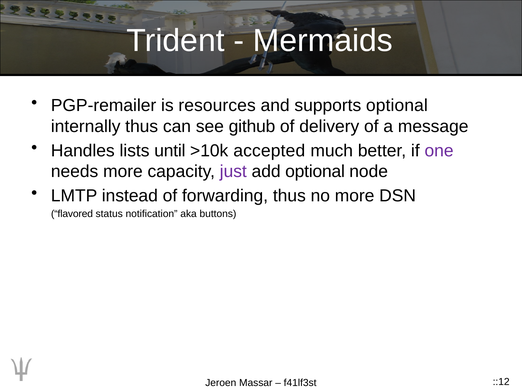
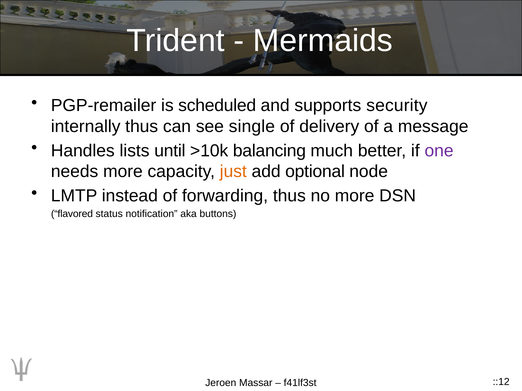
resources: resources -> scheduled (217, 106)
supports optional: optional -> security (397, 106)
github: github -> single (252, 127)
accepted: accepted -> balancing (269, 151)
just colour: purple -> orange (233, 172)
